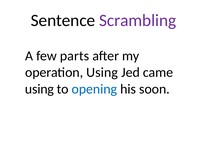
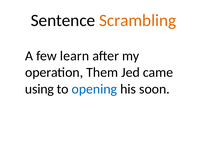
Scrambling colour: purple -> orange (138, 20)
parts: parts -> learn (75, 56)
operation Using: Using -> Them (102, 73)
